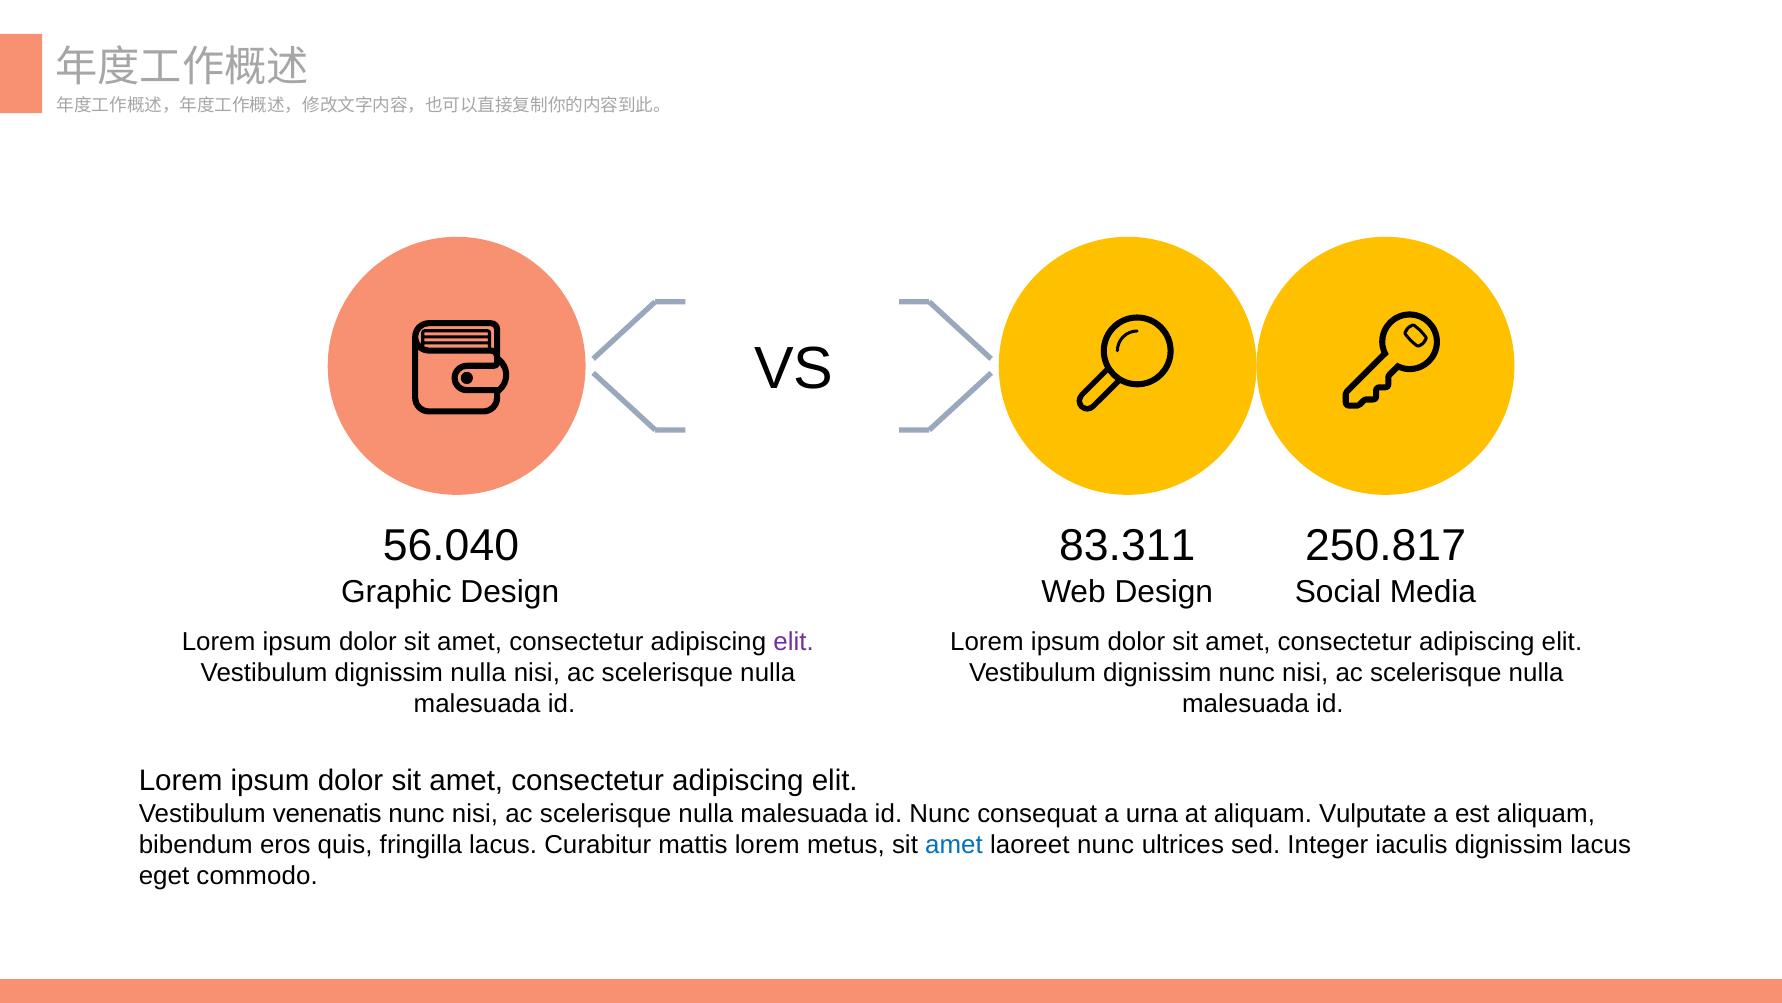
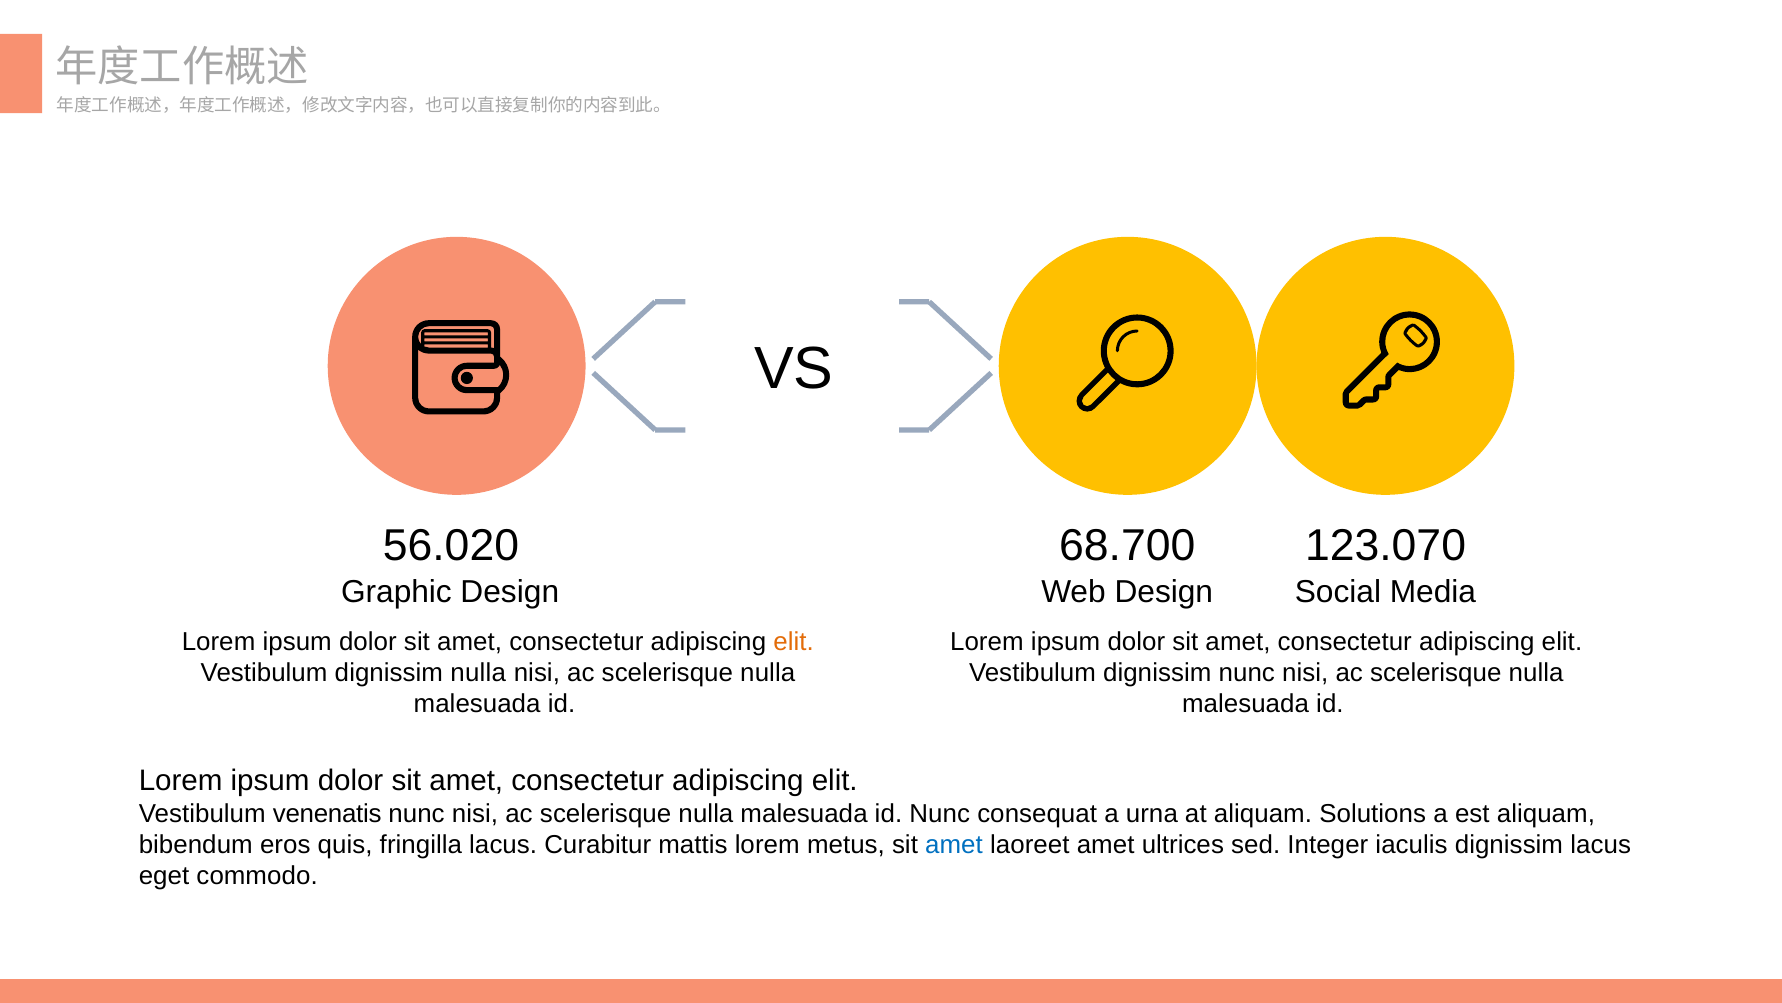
56.040: 56.040 -> 56.020 (451, 545)
83.311: 83.311 -> 68.700 (1127, 545)
250.817: 250.817 -> 123.070 (1386, 546)
elit colour: purple -> orange (794, 641)
Vulputate: Vulputate -> Solutions (1373, 813)
laoreet nunc: nunc -> amet (1106, 844)
